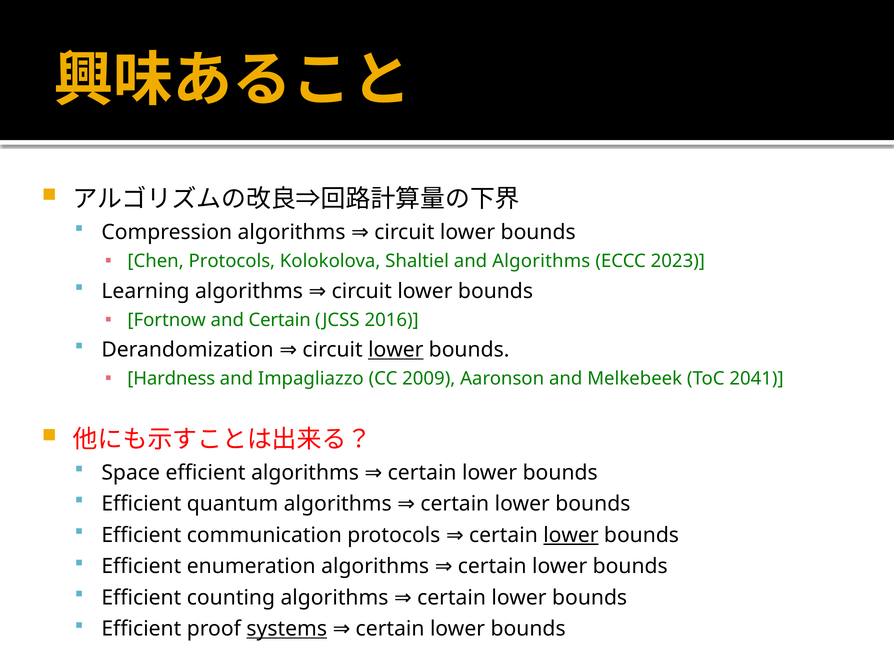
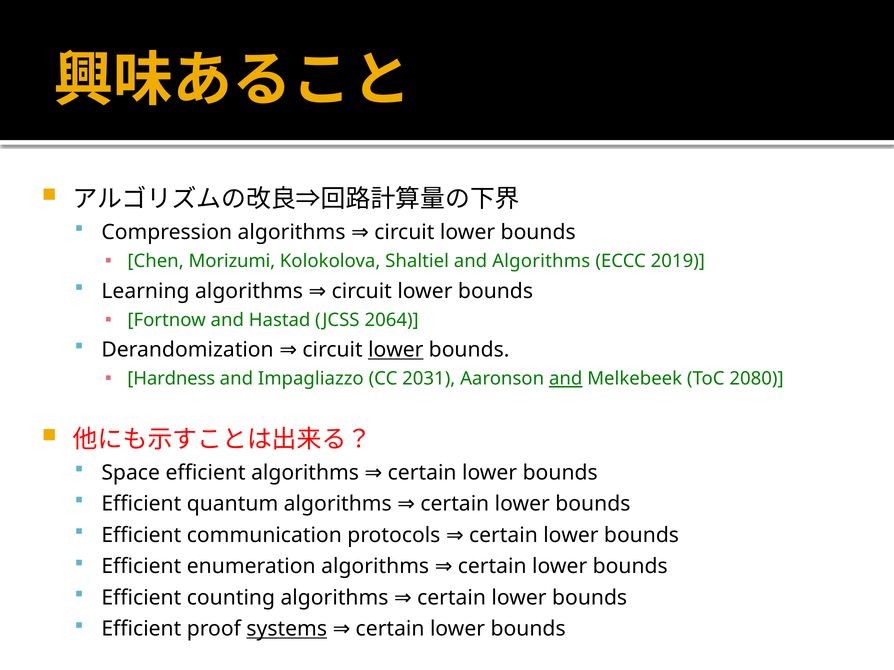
Chen Protocols: Protocols -> Morizumi (232, 261)
2023: 2023 -> 2019 (678, 261)
and Certain: Certain -> Hastad (280, 320)
2016: 2016 -> 2064 (392, 320)
2009: 2009 -> 2031 (429, 379)
and underline: none -> present (566, 379)
2041: 2041 -> 2080 (757, 379)
lower underline: present -> none (571, 536)
